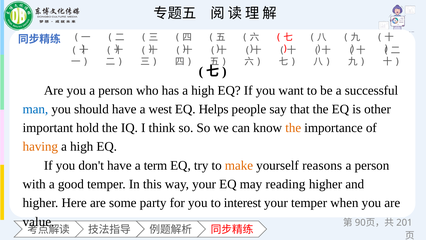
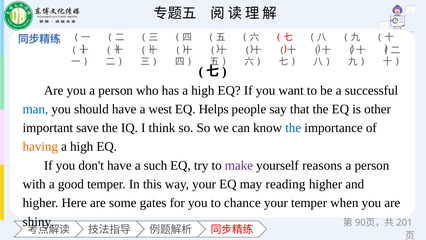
hold: hold -> save (88, 128)
the colour: orange -> blue (293, 128)
term: term -> such (155, 165)
make colour: orange -> purple (239, 165)
party: party -> gates (153, 203)
interest: interest -> chance (242, 203)
value: value -> shiny (39, 221)
